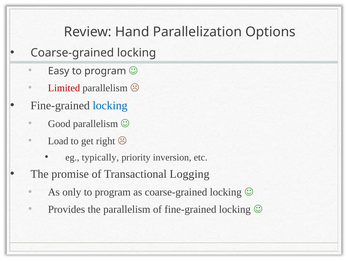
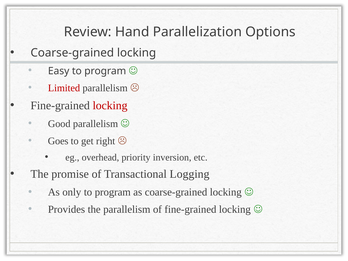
locking colour: blue -> red (110, 106)
Load: Load -> Goes (58, 141)
typically: typically -> overhead (100, 157)
